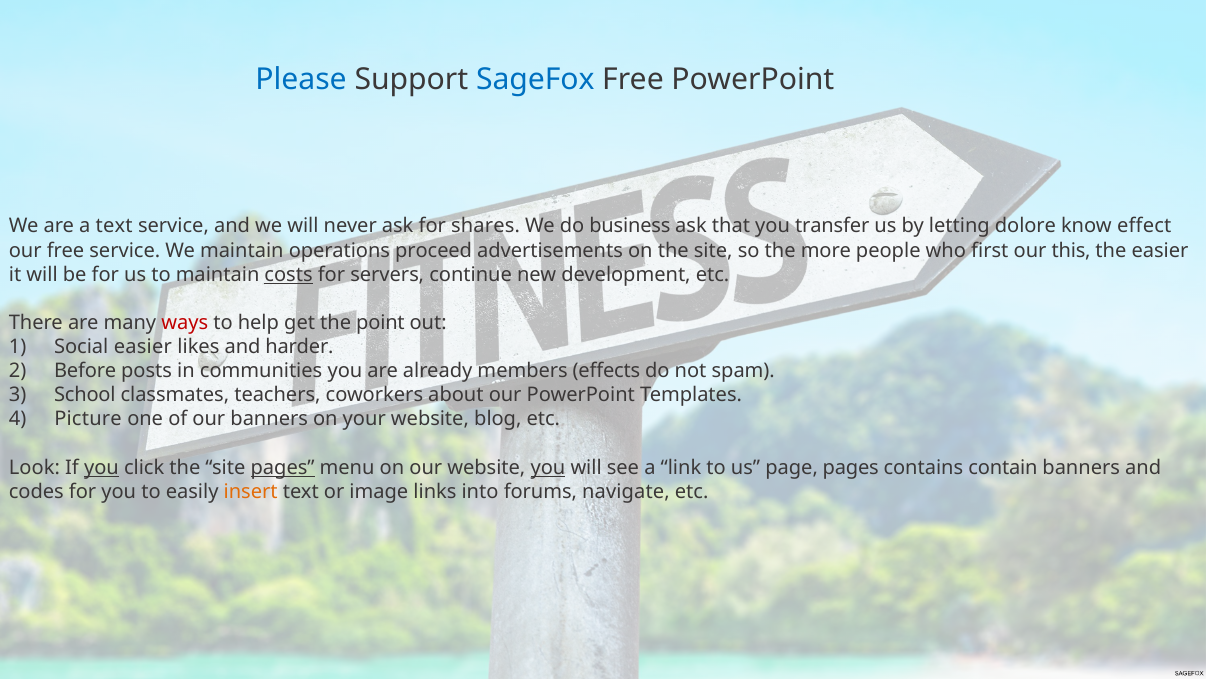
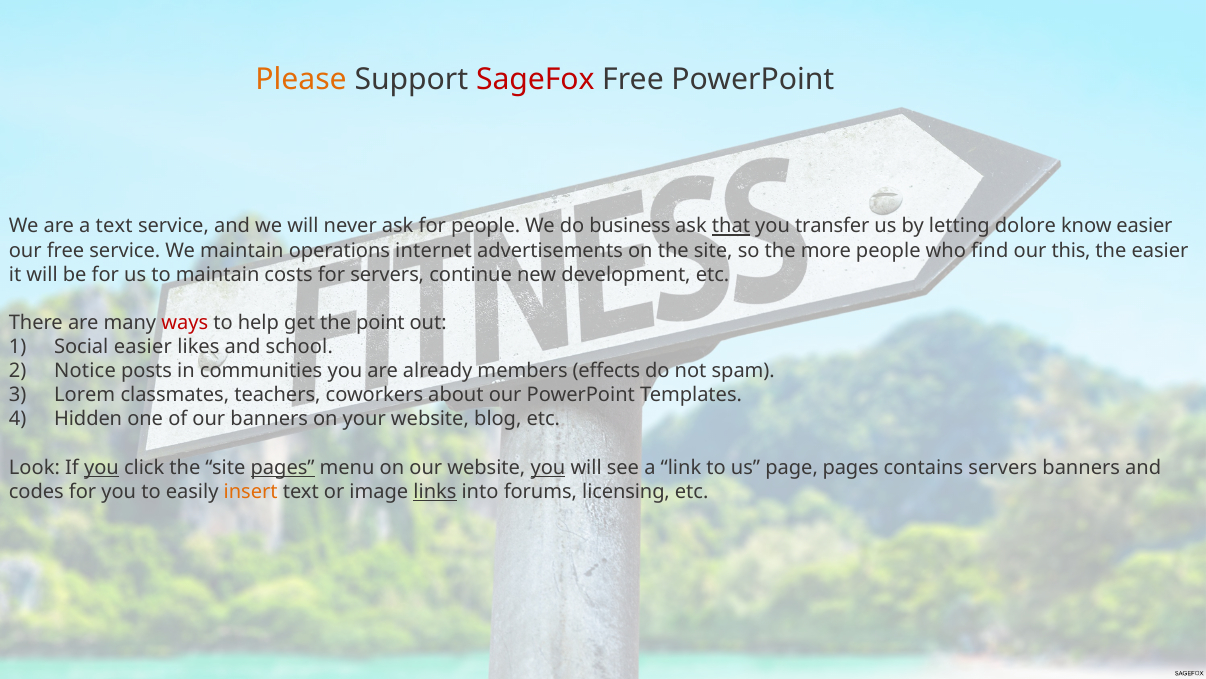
Please colour: blue -> orange (301, 79)
SageFox colour: blue -> red (535, 79)
for shares: shares -> people (486, 226)
that underline: none -> present (731, 226)
know effect: effect -> easier (1144, 226)
proceed: proceed -> internet (434, 250)
first: first -> find (990, 250)
costs underline: present -> none (289, 274)
harder: harder -> school (299, 347)
Before: Before -> Notice (85, 371)
School: School -> Lorem (85, 395)
Picture: Picture -> Hidden (88, 419)
contains contain: contain -> servers (1003, 467)
links underline: none -> present (435, 491)
navigate: navigate -> licensing (626, 491)
